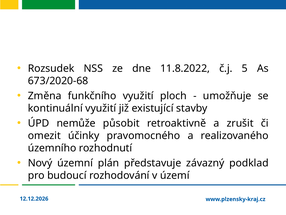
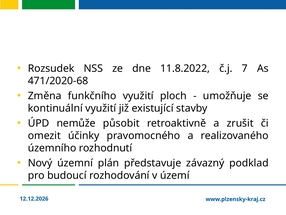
5: 5 -> 7 (245, 68)
673/2020-68: 673/2020-68 -> 471/2020-68 (58, 81)
